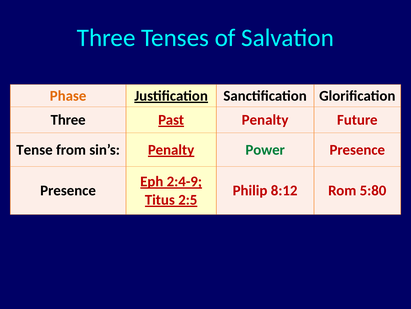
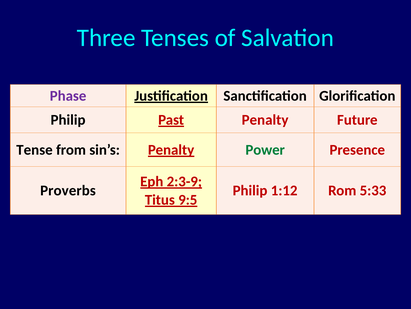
Phase colour: orange -> purple (68, 96)
Three: Three -> Philip (68, 120)
2:4-9: 2:4-9 -> 2:3-9 (184, 181)
Presence: Presence -> Proverbs (68, 190)
8:12: 8:12 -> 1:12 (284, 190)
5:80: 5:80 -> 5:33 (373, 190)
2:5: 2:5 -> 9:5 (188, 199)
